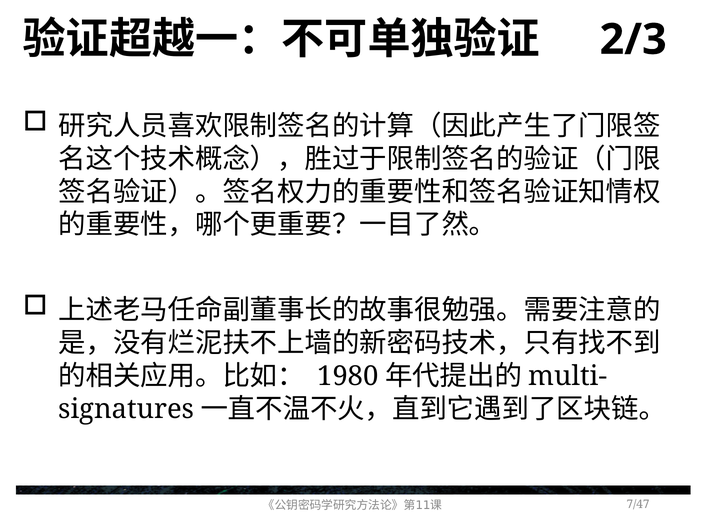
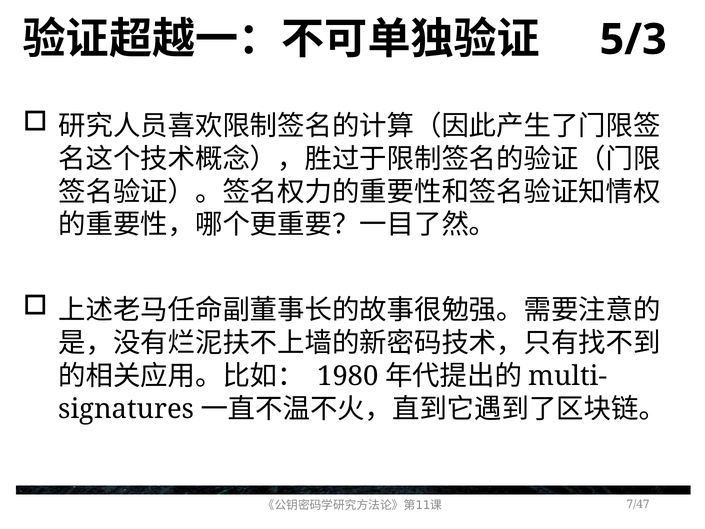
2/3: 2/3 -> 5/3 (633, 40)
